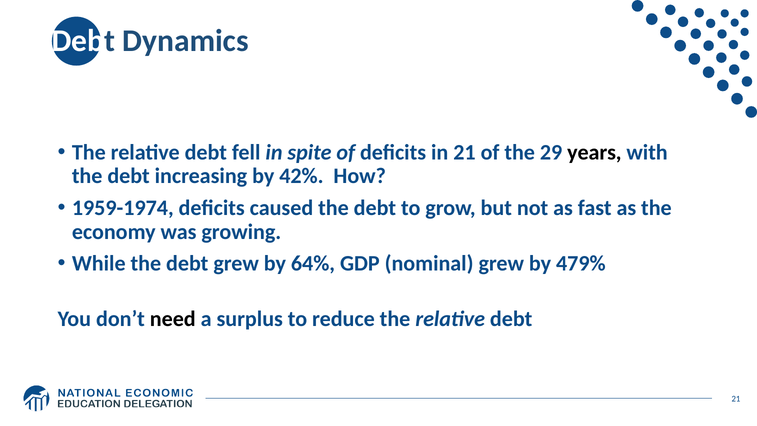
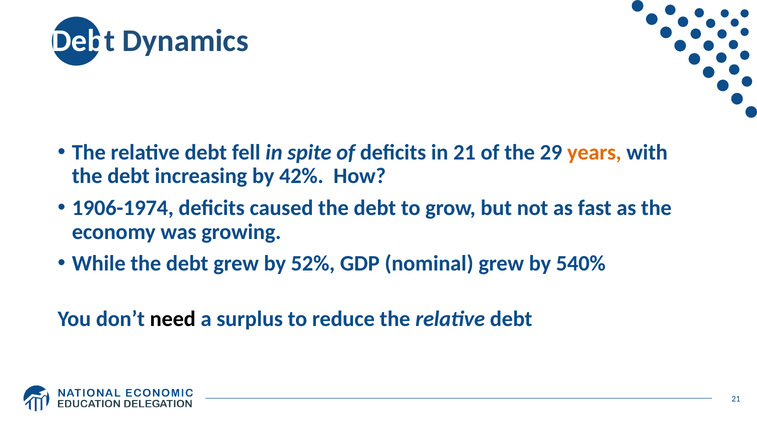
years colour: black -> orange (594, 152)
1959-1974: 1959-1974 -> 1906-1974 (123, 208)
64%: 64% -> 52% (313, 263)
479%: 479% -> 540% (581, 263)
